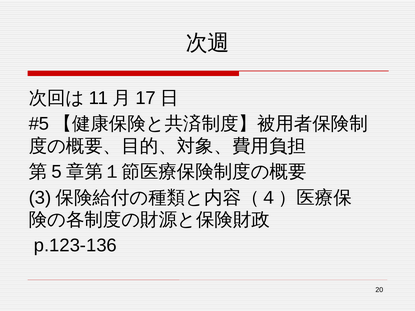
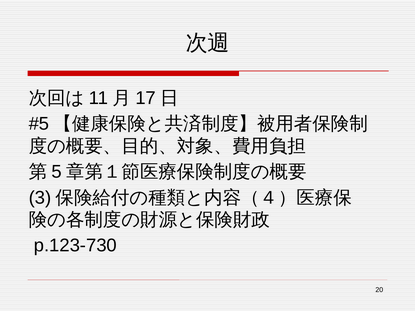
p.123-136: p.123-136 -> p.123-730 (75, 246)
